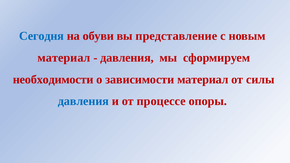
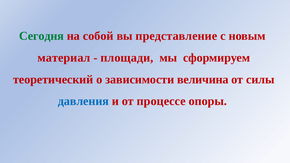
Сегодня colour: blue -> green (42, 36)
обуви: обуви -> собой (98, 36)
давления: давления -> площади (127, 58)
необходимости: необходимости -> теоретический (53, 80)
зависимости материал: материал -> величина (203, 80)
